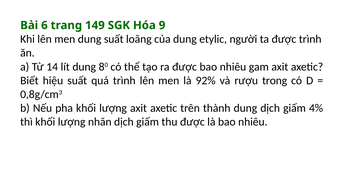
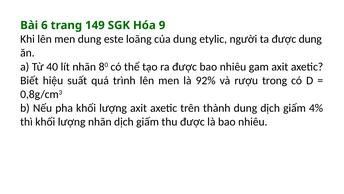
dung suất: suất -> este (114, 39)
được trình: trình -> dung (310, 39)
14: 14 -> 40 (52, 67)
lít dung: dung -> nhãn (84, 67)
